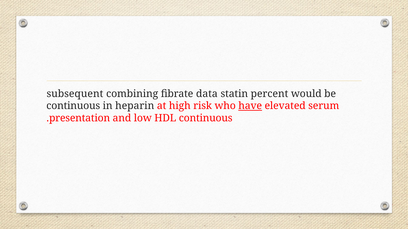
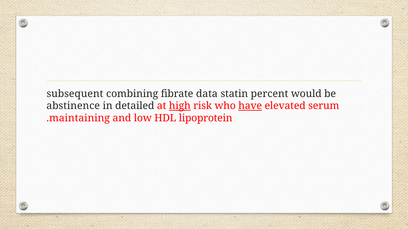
continuous: continuous -> abstinence (73, 106)
heparin: heparin -> detailed (135, 106)
high underline: none -> present (180, 106)
presentation: presentation -> maintaining (80, 118)
HDL continuous: continuous -> lipoprotein (206, 118)
